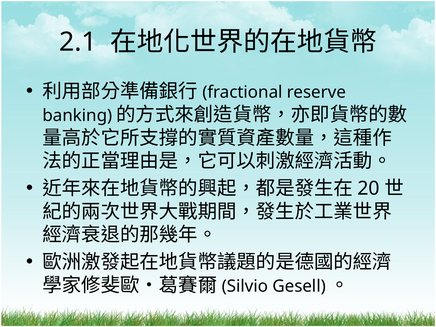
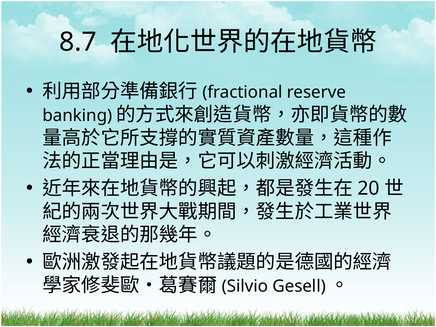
2.1: 2.1 -> 8.7 (78, 42)
